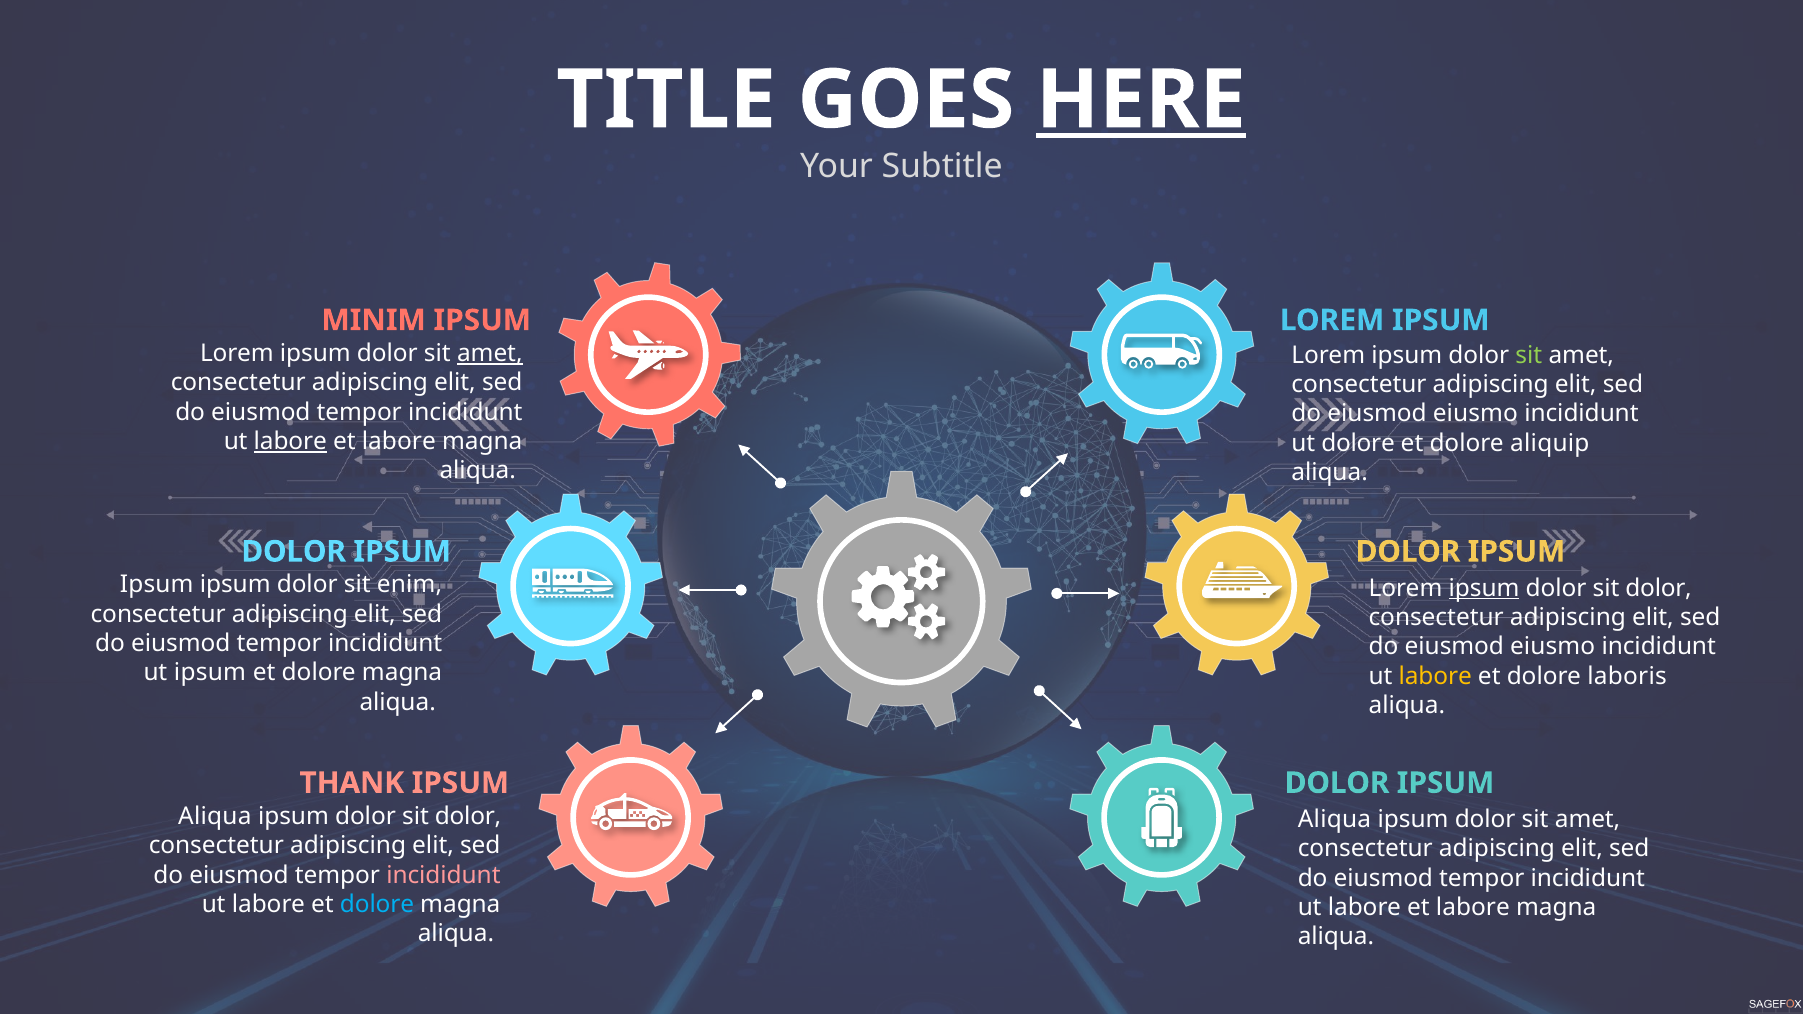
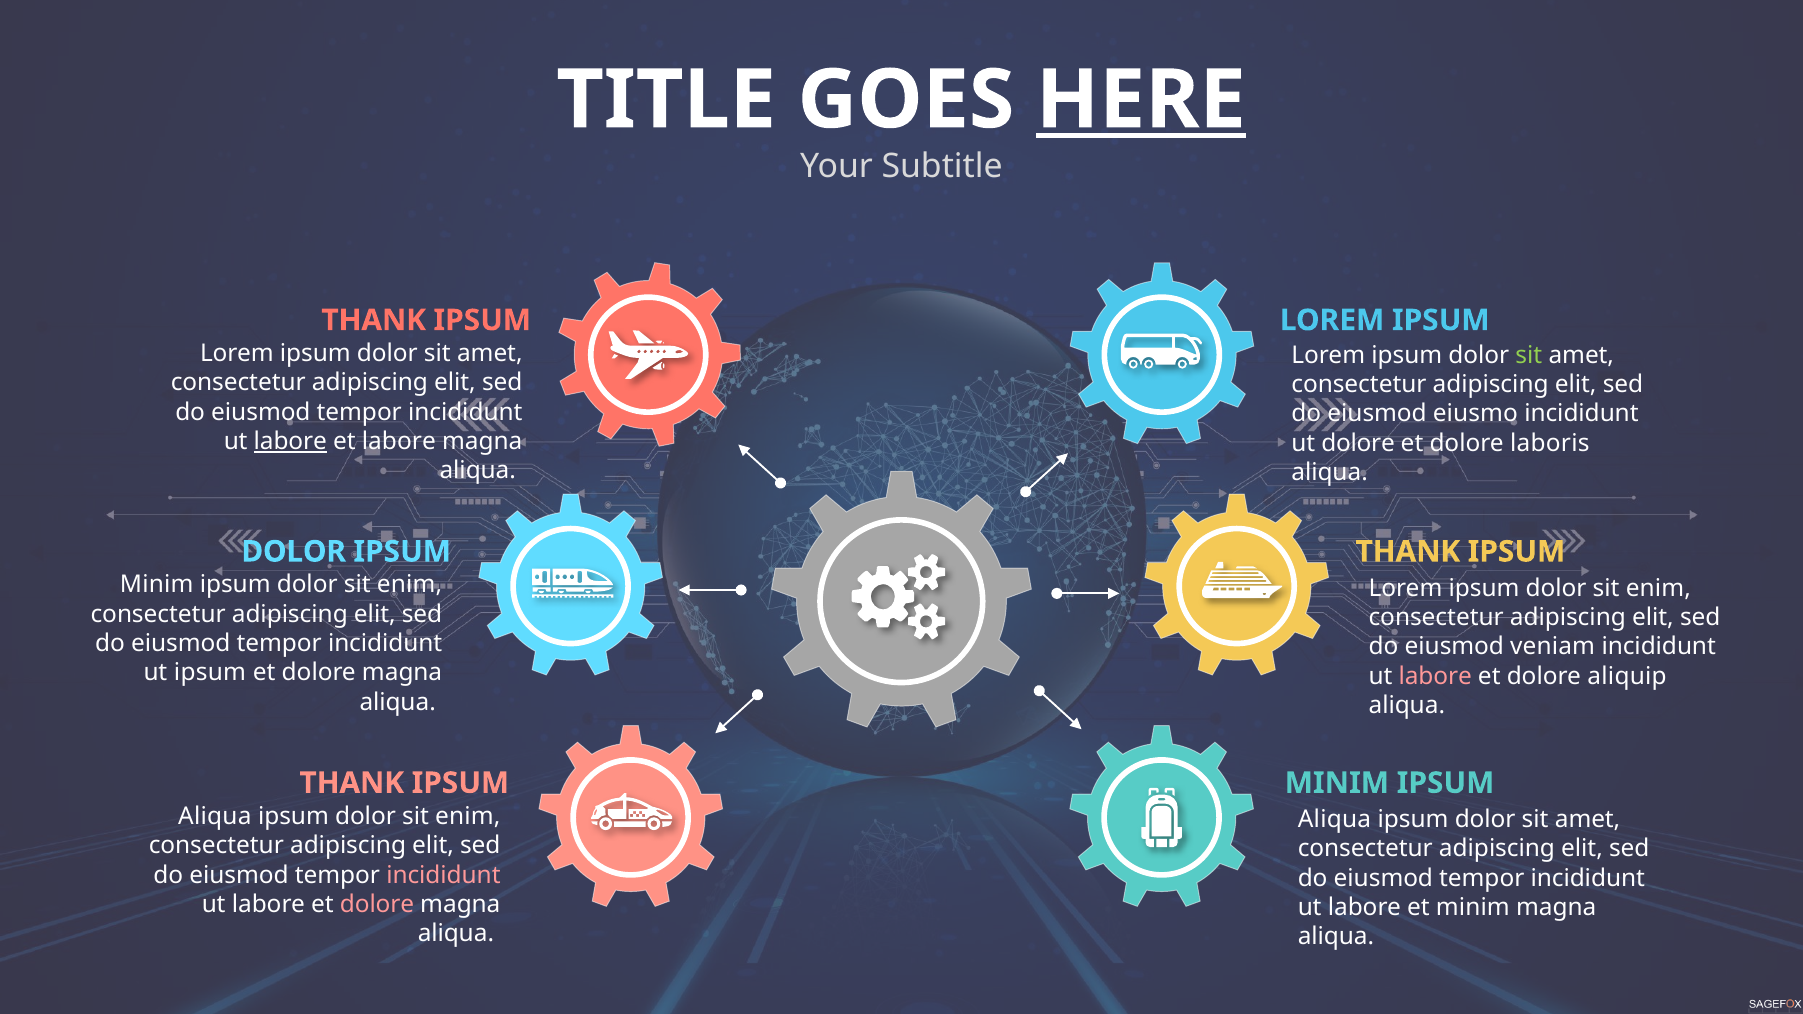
MINIM: MINIM -> THANK (374, 320)
amet underline: present -> none (490, 354)
aliquip: aliquip -> laboris (1550, 443)
DOLOR: DOLOR -> THANK (1408, 552)
Ipsum: Ipsum -> Minim (157, 585)
ipsum underline: present -> none (1484, 588)
dolor: dolor -> enim (1658, 588)
eiusmo: eiusmo -> veniam (1553, 647)
labore colour: yellow -> pink (1435, 676)
laboris: laboris -> aliquip (1627, 676)
DOLOR: DOLOR -> MINIM (1337, 783)
dolor: dolor -> enim (468, 816)
dolore colour: light blue -> pink (377, 904)
labore: labore -> minim (1473, 908)
